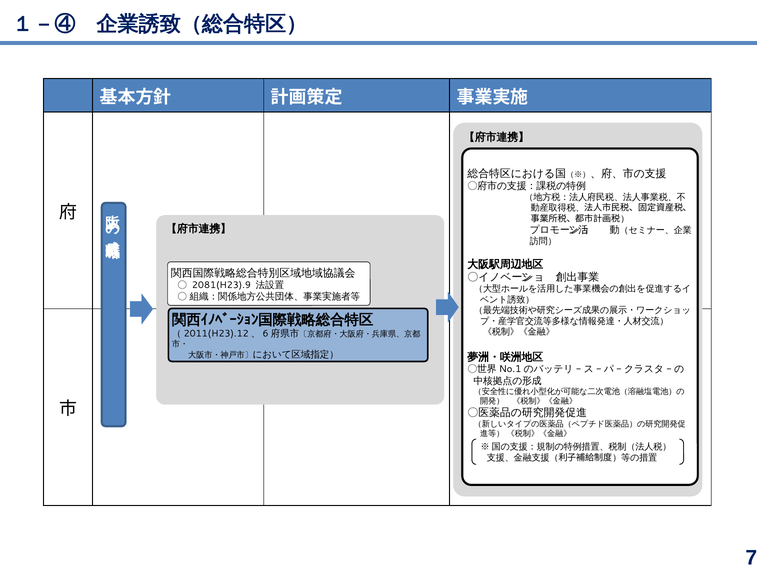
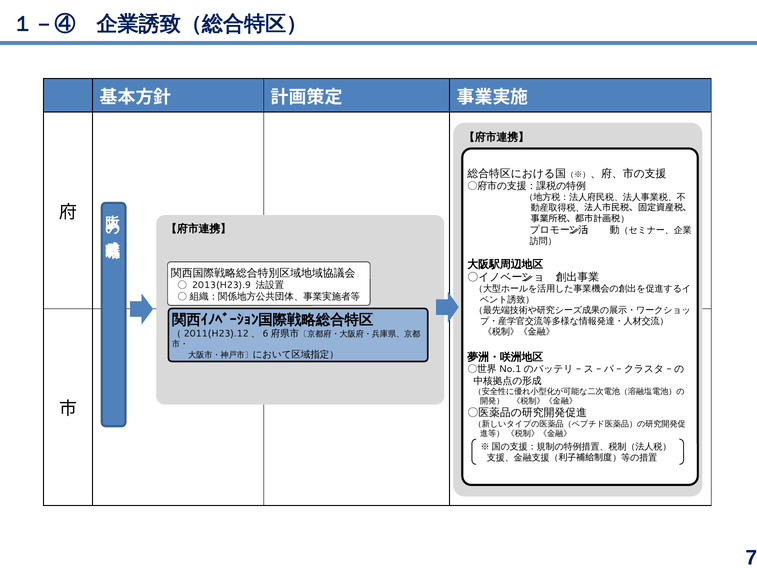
2081(H23).9: 2081(H23).9 -> 2013(H23).9 (221, 285)
